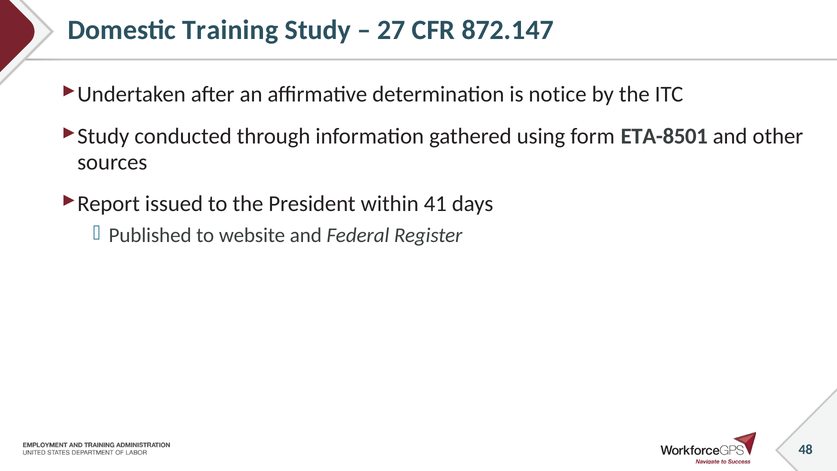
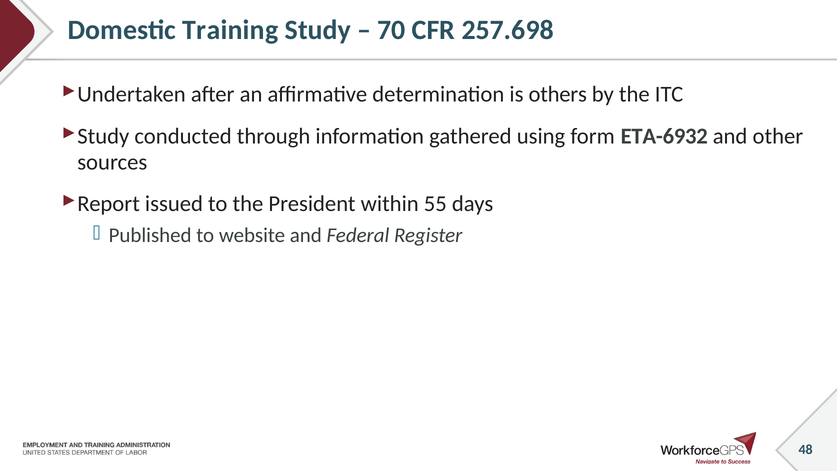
27: 27 -> 70 (391, 30)
872.147: 872.147 -> 257.698 (508, 30)
notice: notice -> others (558, 94)
ETA-8501: ETA-8501 -> ETA-6932 (664, 136)
41: 41 -> 55 (435, 204)
